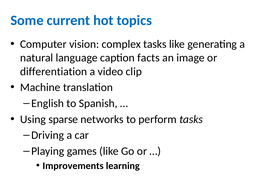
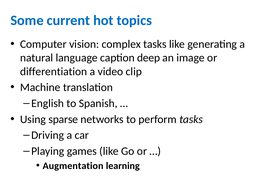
facts: facts -> deep (149, 58)
Improvements: Improvements -> Augmentation (73, 167)
